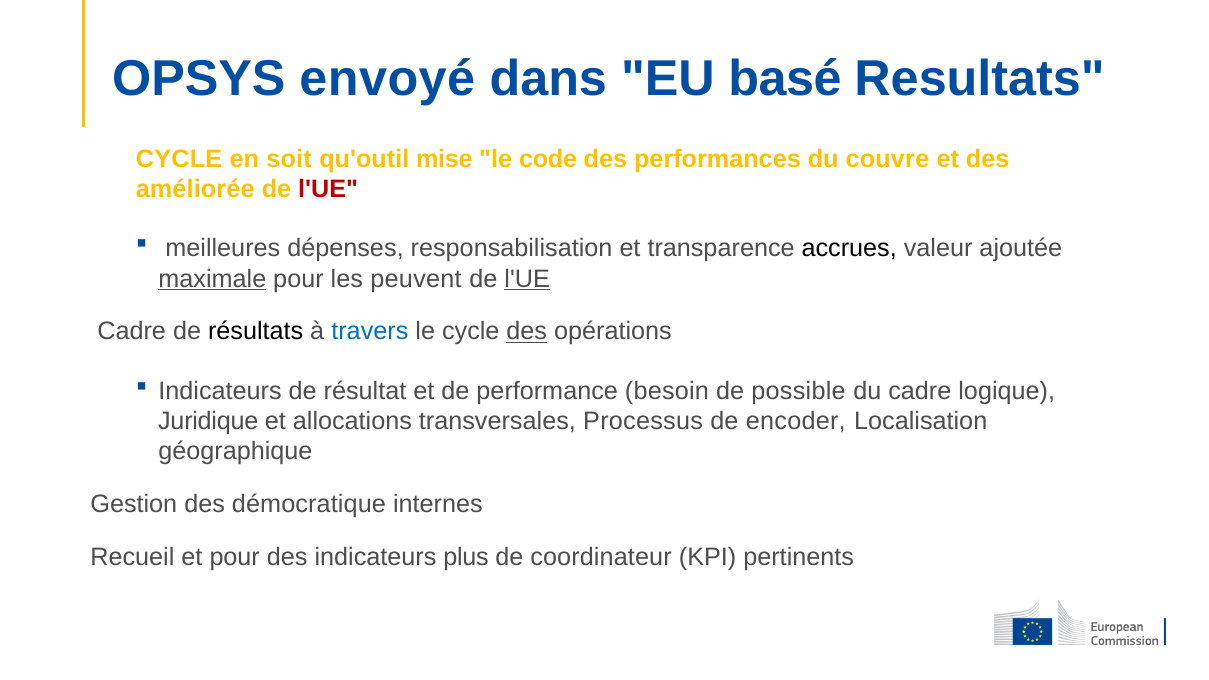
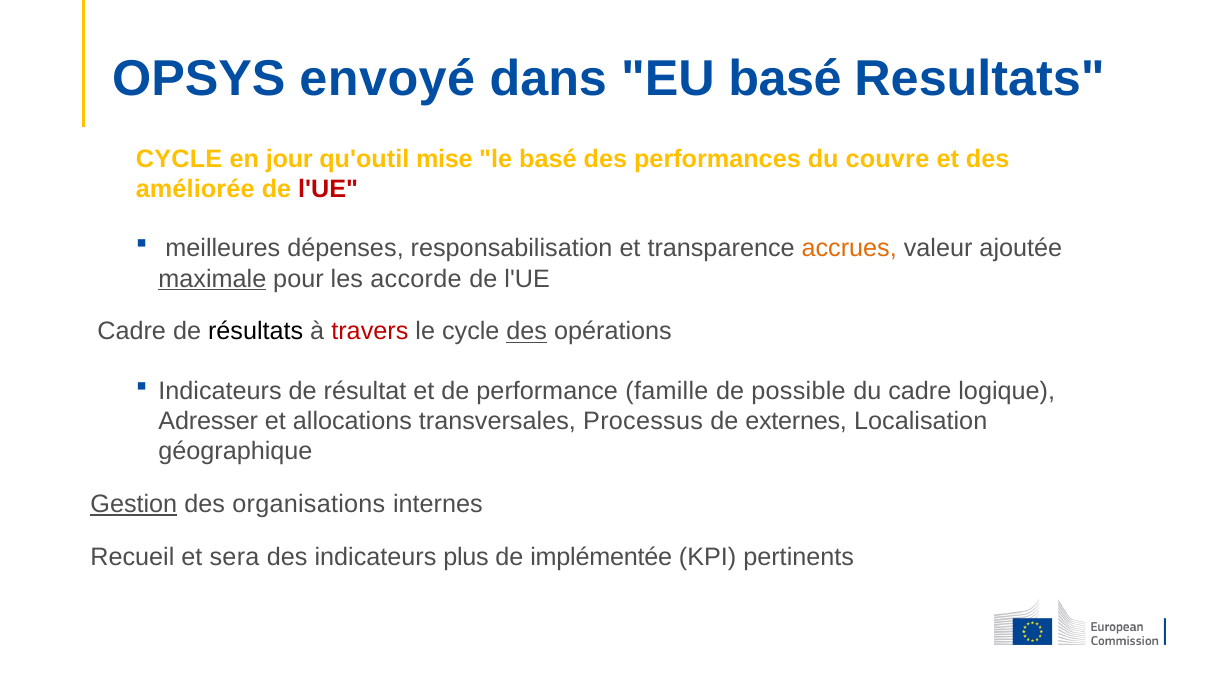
soit: soit -> jour (289, 159)
le code: code -> basé (548, 159)
accrues colour: black -> orange (849, 248)
peuvent: peuvent -> accorde (416, 279)
l'UE underline: present -> none (527, 279)
travers colour: blue -> red (370, 332)
besoin: besoin -> famille (667, 391)
Juridique: Juridique -> Adresser (208, 421)
encoder: encoder -> externes (796, 421)
Gestion underline: none -> present (134, 504)
démocratique: démocratique -> organisations (309, 504)
et pour: pour -> sera (235, 557)
coordinateur: coordinateur -> implémentée (601, 557)
